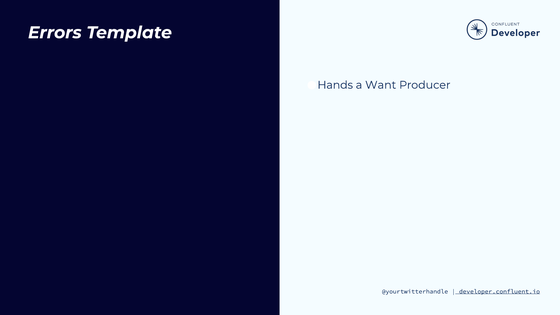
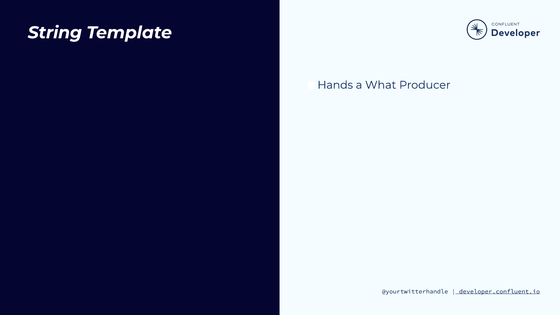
Errors: Errors -> String (55, 33)
Want: Want -> What (381, 85)
